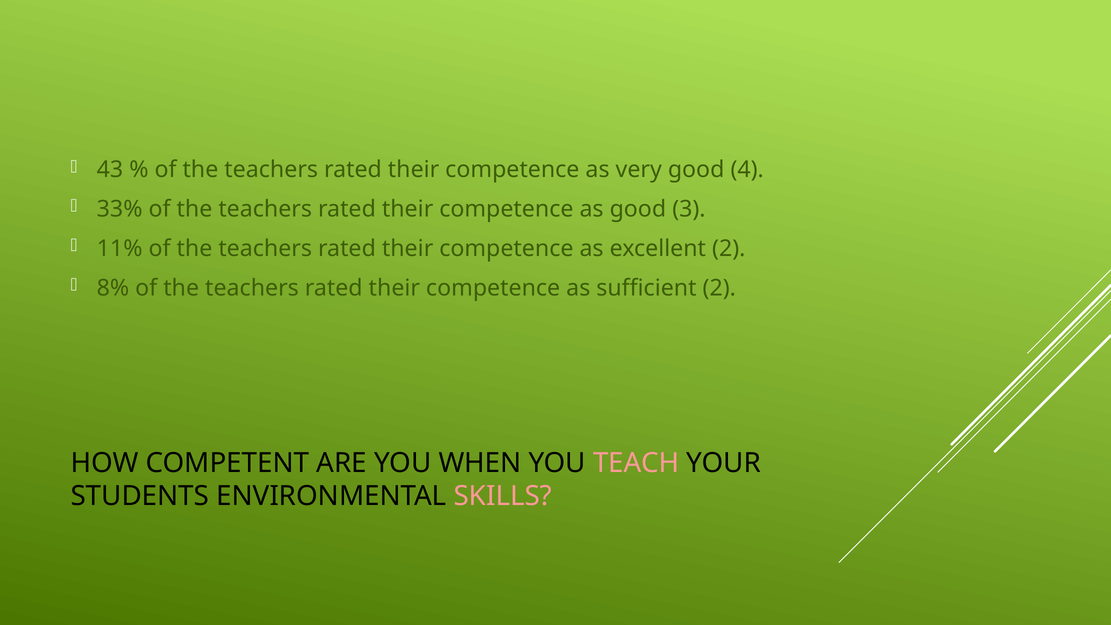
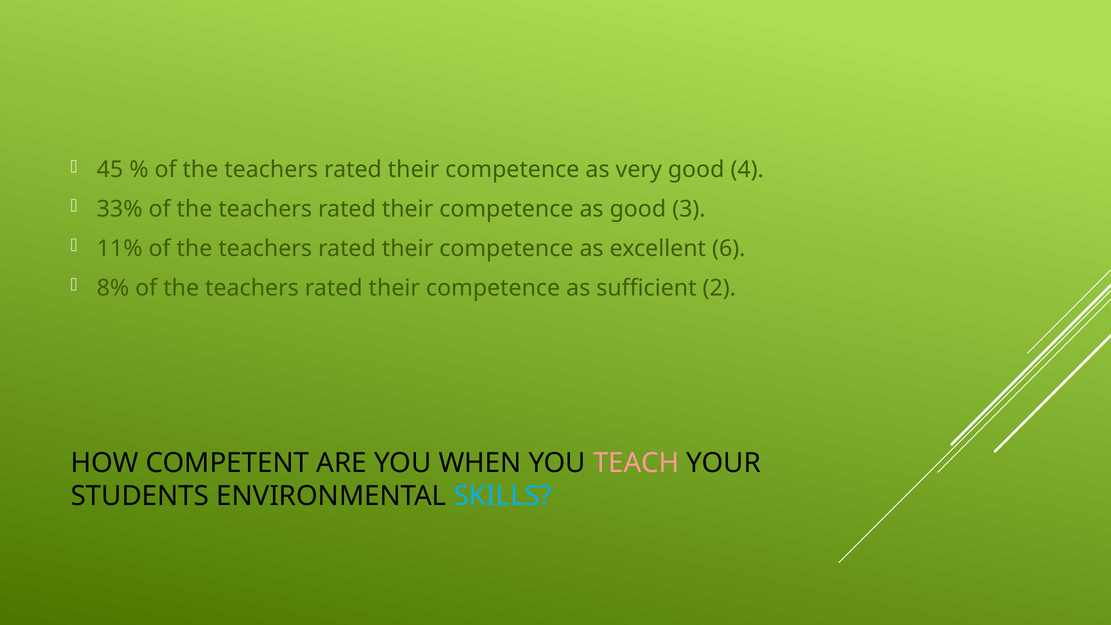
43: 43 -> 45 (110, 170)
excellent 2: 2 -> 6 (729, 248)
SKILLS colour: pink -> light blue (503, 496)
